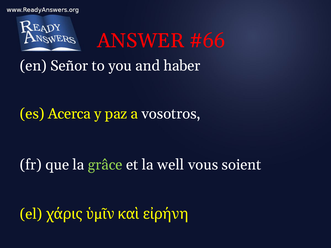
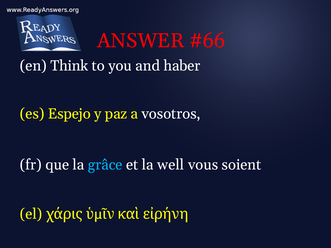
Señor: Señor -> Think (69, 66)
Acerca: Acerca -> Espejo (69, 114)
grâce colour: light green -> light blue (105, 165)
